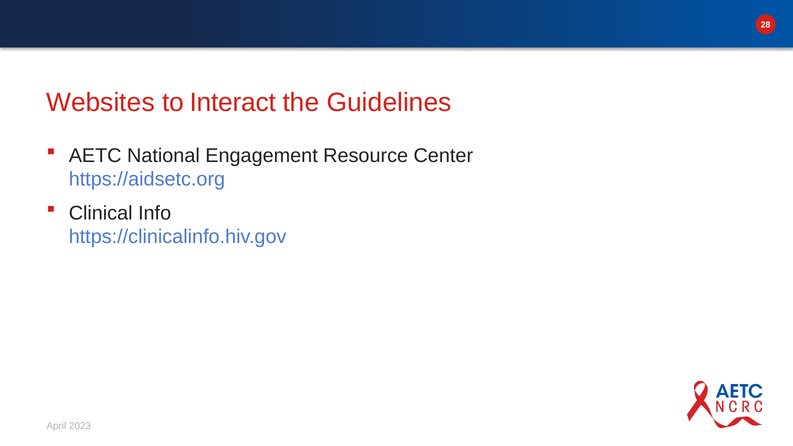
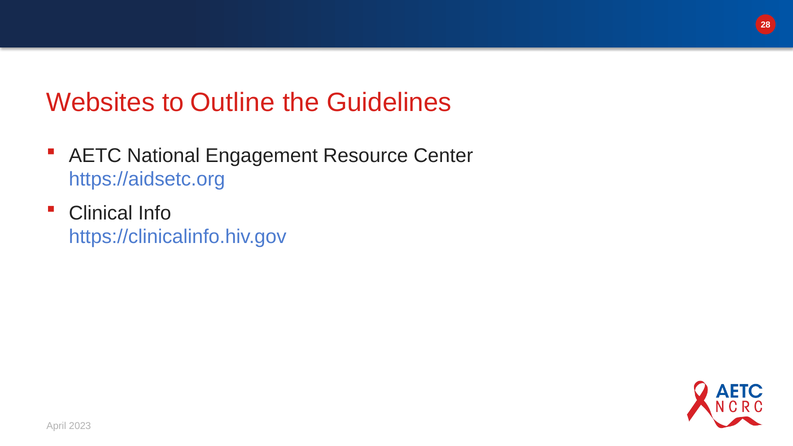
Interact: Interact -> Outline (233, 102)
